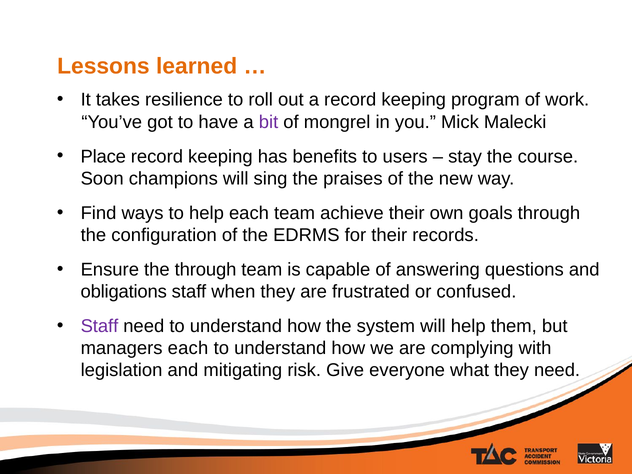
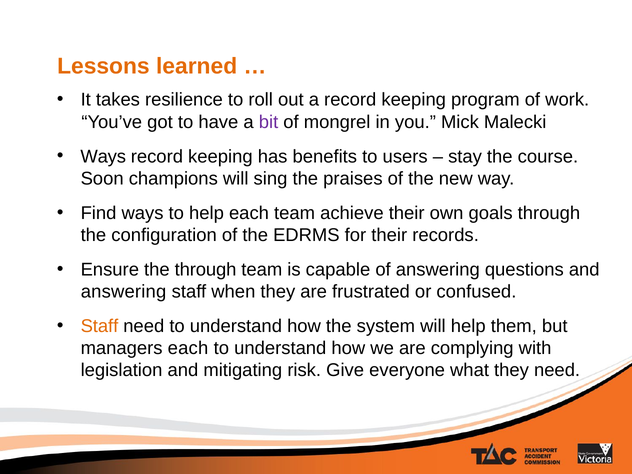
Place: Place -> Ways (103, 156)
obligations: obligations -> answering (124, 292)
Staff colour: purple -> orange (99, 326)
